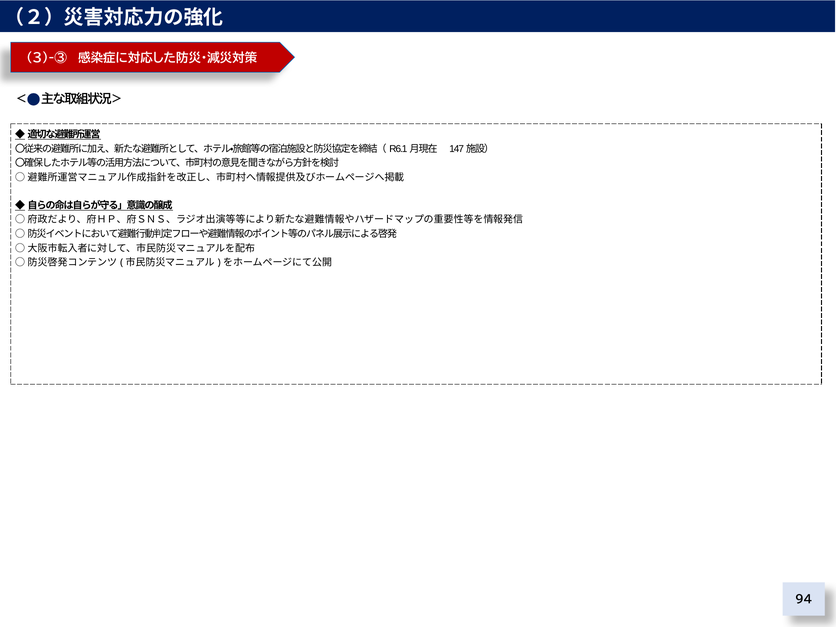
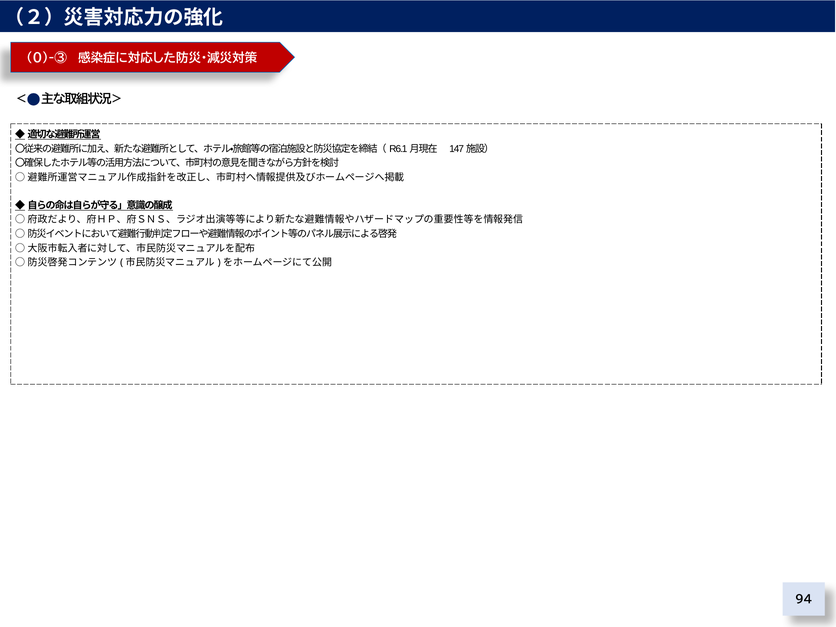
3)-③: 3)-③ -> 0)-③ (47, 58)
